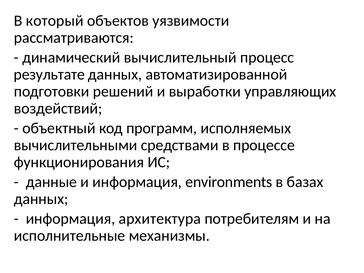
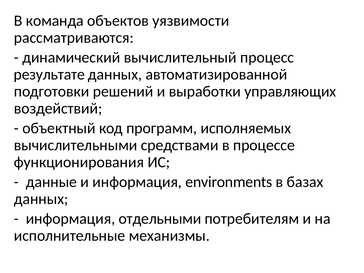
который: который -> команда (55, 21)
архитектура: архитектура -> отдельными (160, 219)
